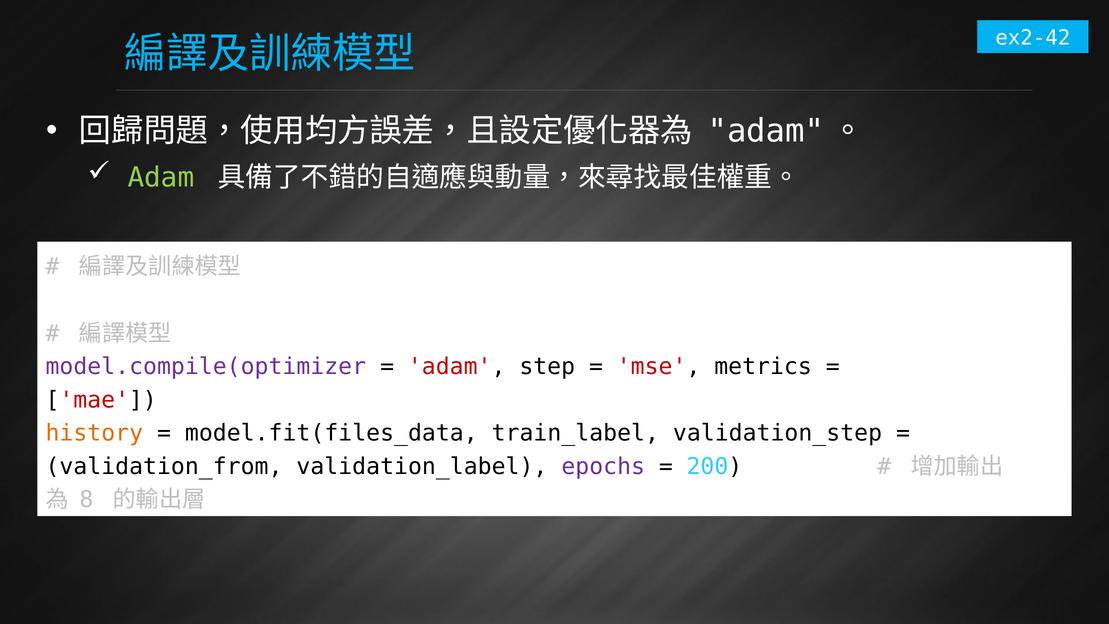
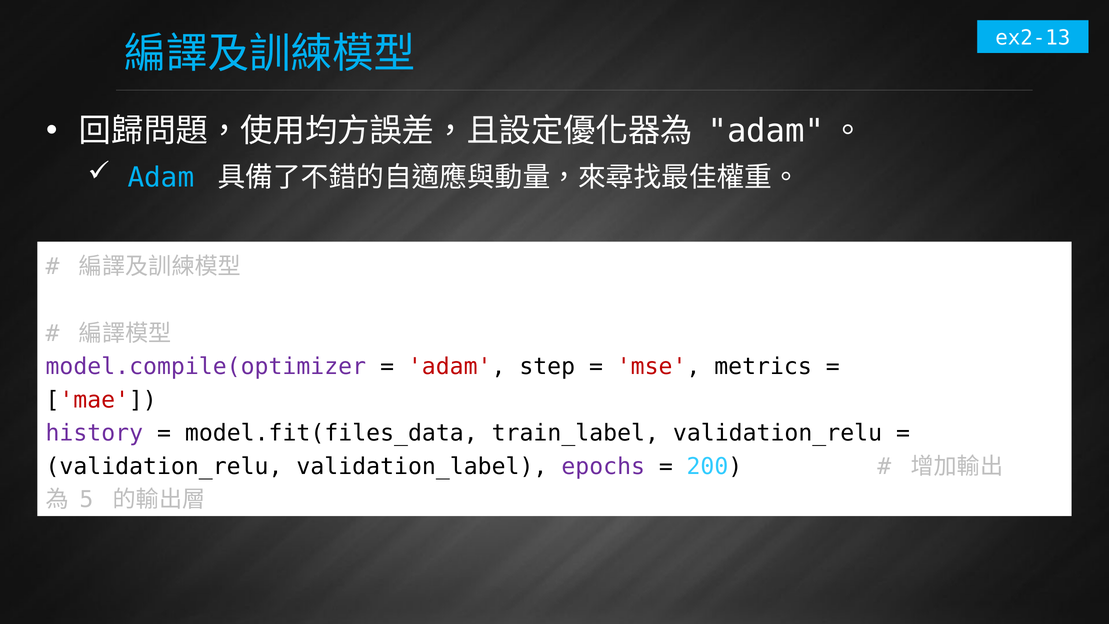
ex2-42: ex2-42 -> ex2-13 (1033, 38)
Adam colour: light green -> light blue (161, 178)
history colour: orange -> purple (94, 433)
train_label validation_step: validation_step -> validation_relu (778, 433)
validation_from: validation_from -> validation_relu (164, 466)
8: 8 -> 5 (86, 500)
